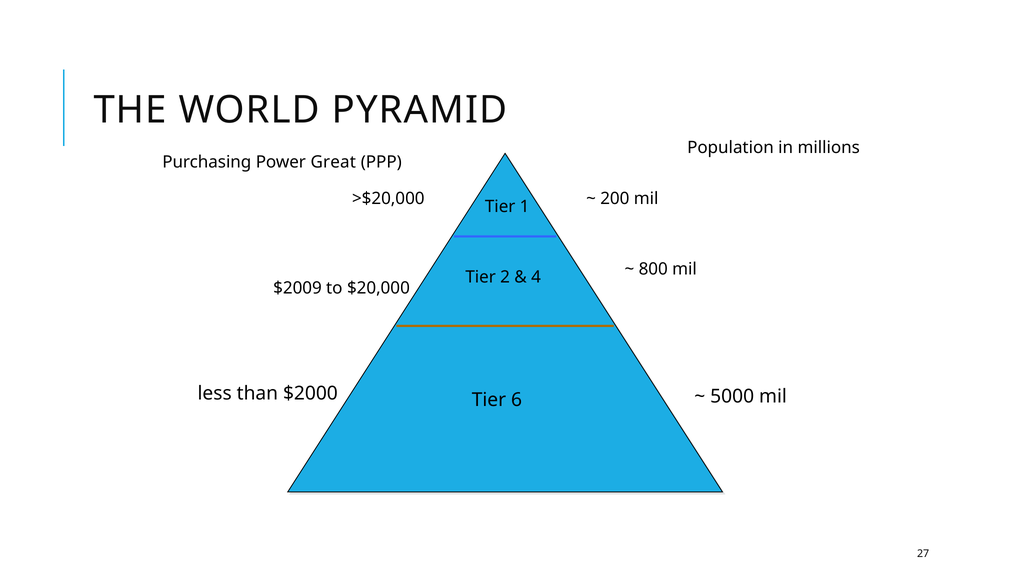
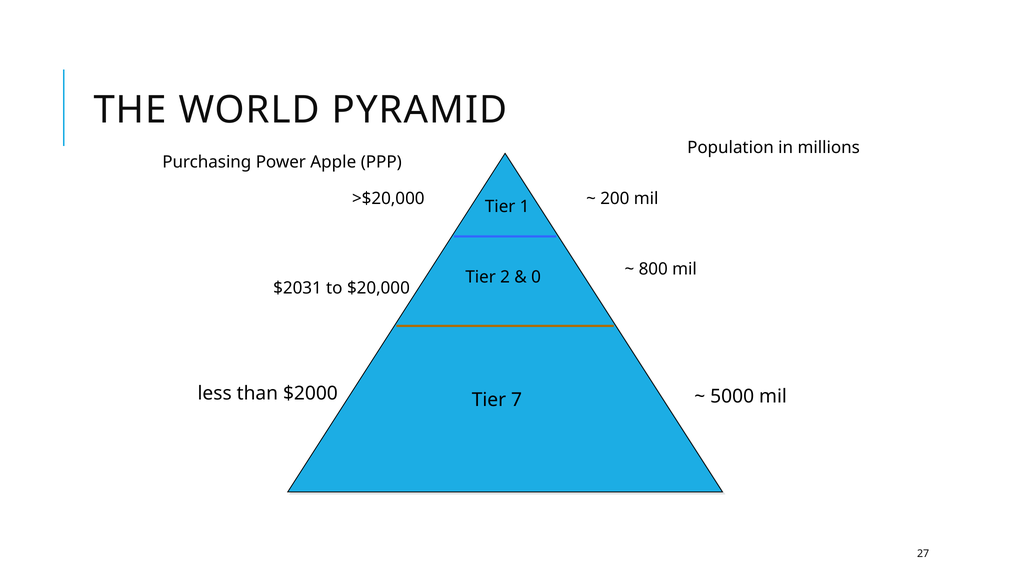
Great: Great -> Apple (333, 162)
4: 4 -> 0 (536, 277)
$2009: $2009 -> $2031 (298, 288)
6: 6 -> 7 (517, 400)
